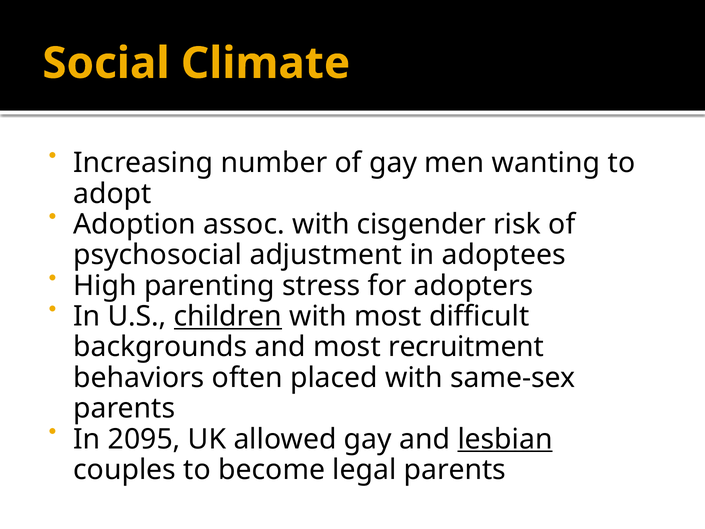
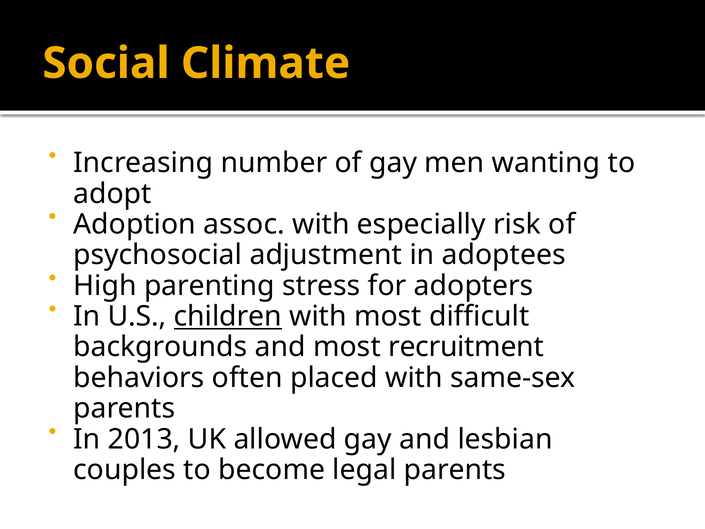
cisgender: cisgender -> especially (421, 224)
2095: 2095 -> 2013 (144, 439)
lesbian underline: present -> none (505, 439)
